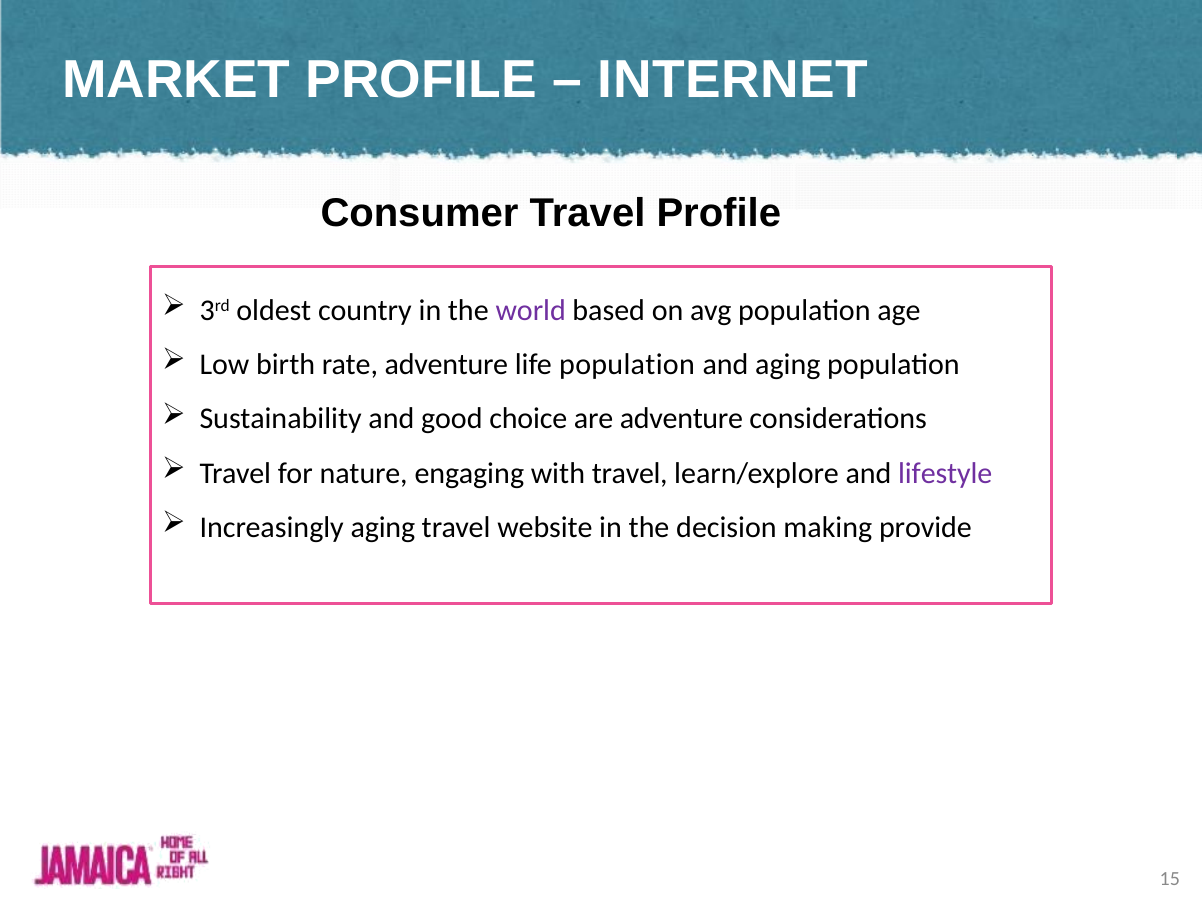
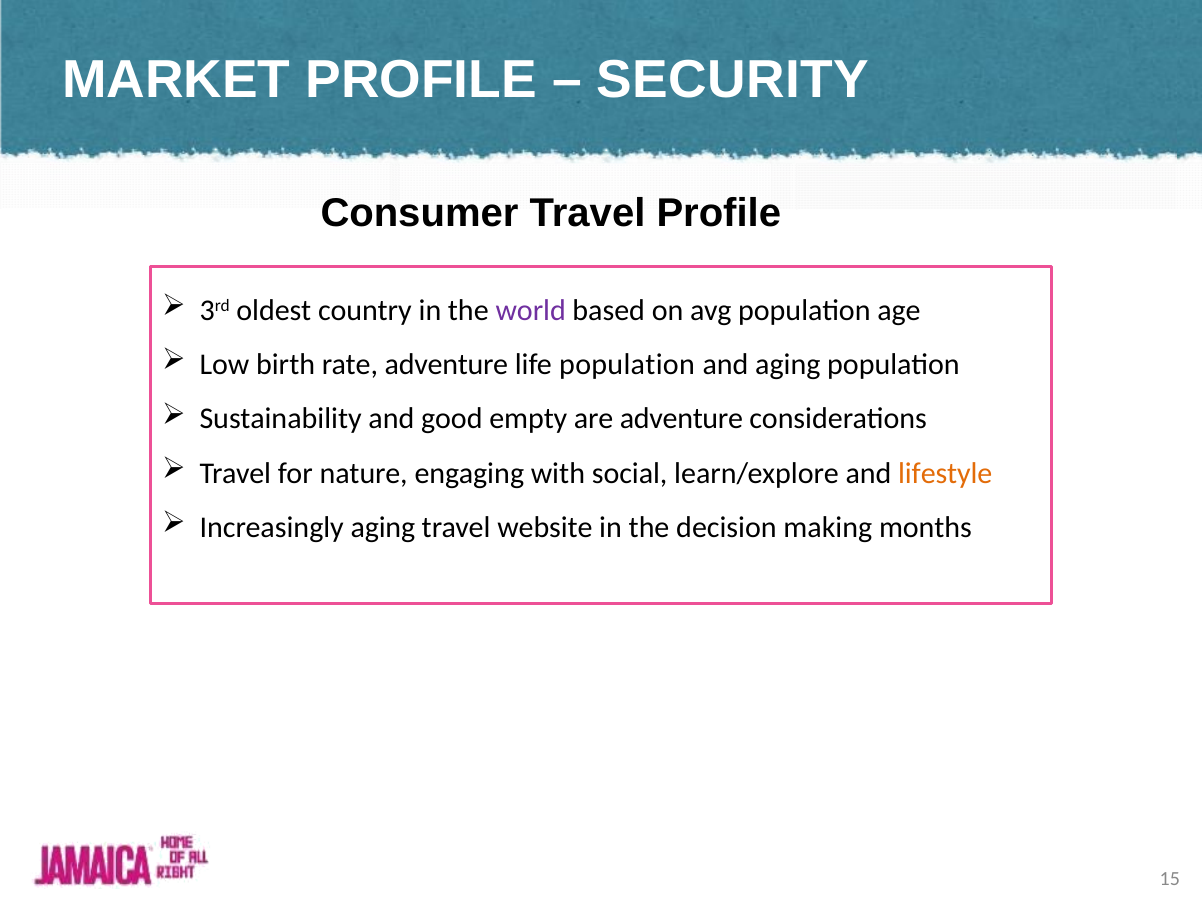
INTERNET: INTERNET -> SECURITY (733, 79)
choice: choice -> empty (528, 419)
with travel: travel -> social (630, 473)
lifestyle colour: purple -> orange (945, 473)
provide: provide -> months (925, 527)
